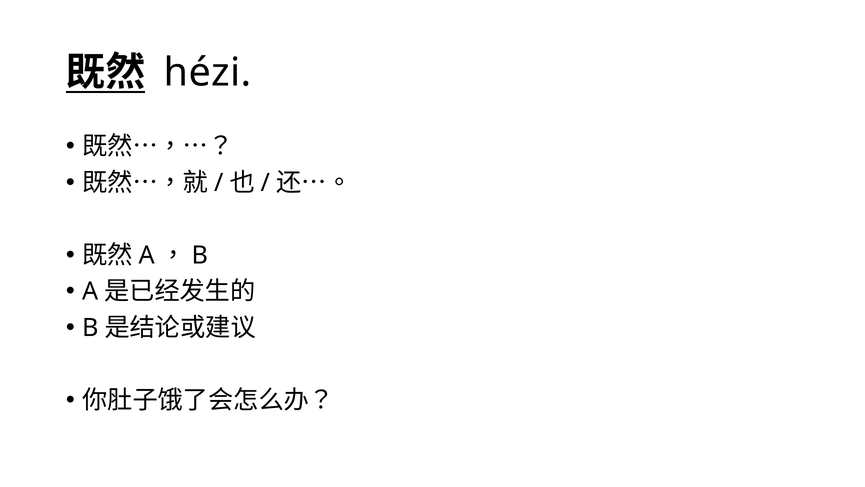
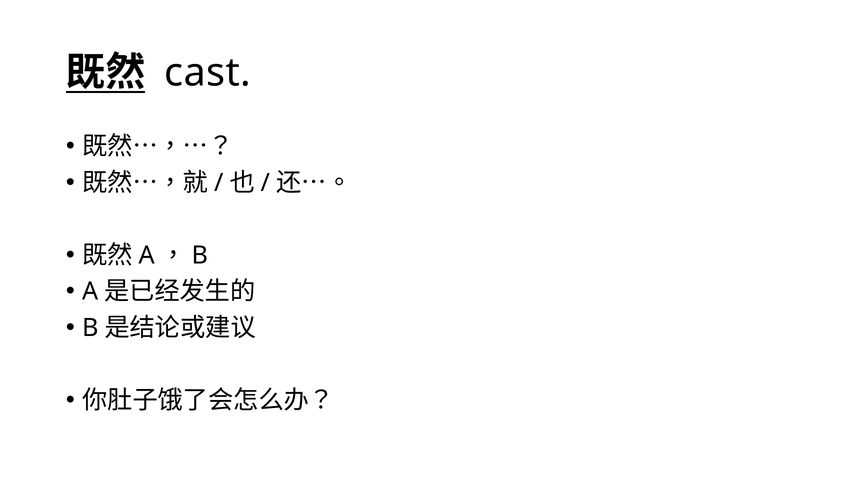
hézi: hézi -> cast (208, 73)
